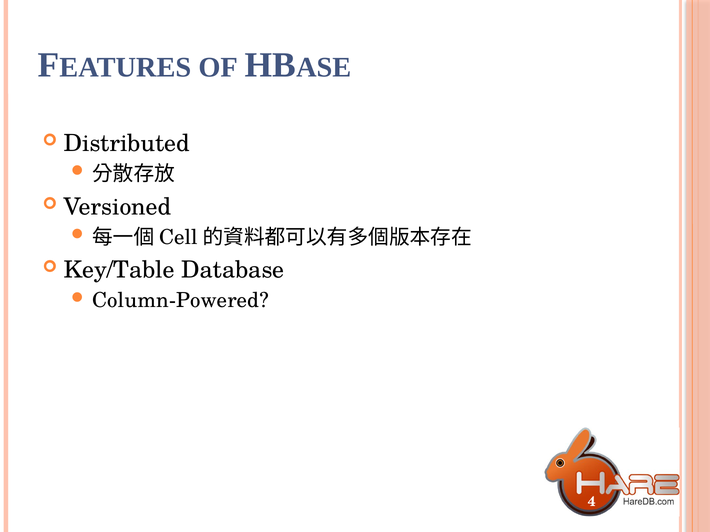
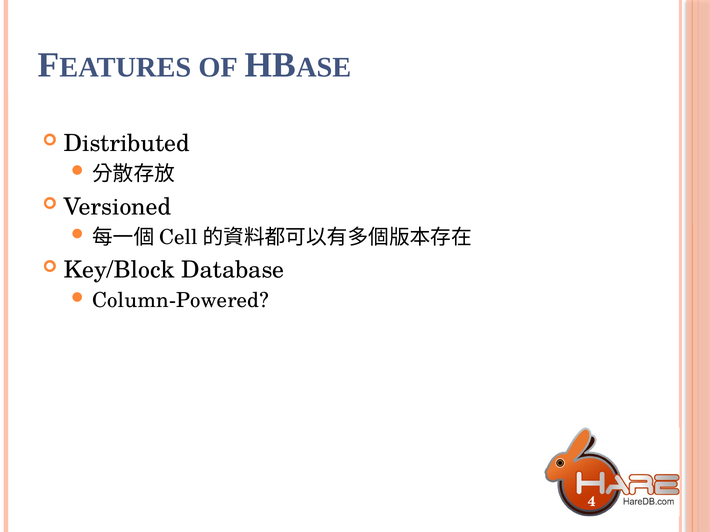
Key/Table: Key/Table -> Key/Block (119, 270)
